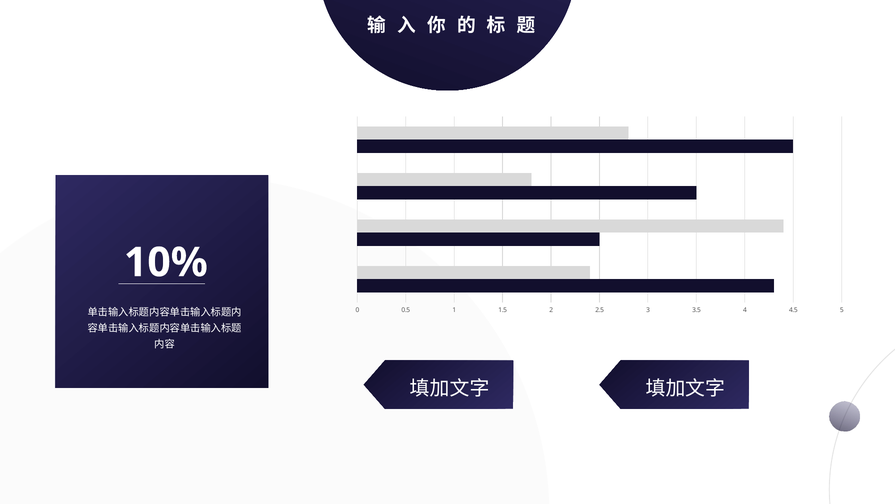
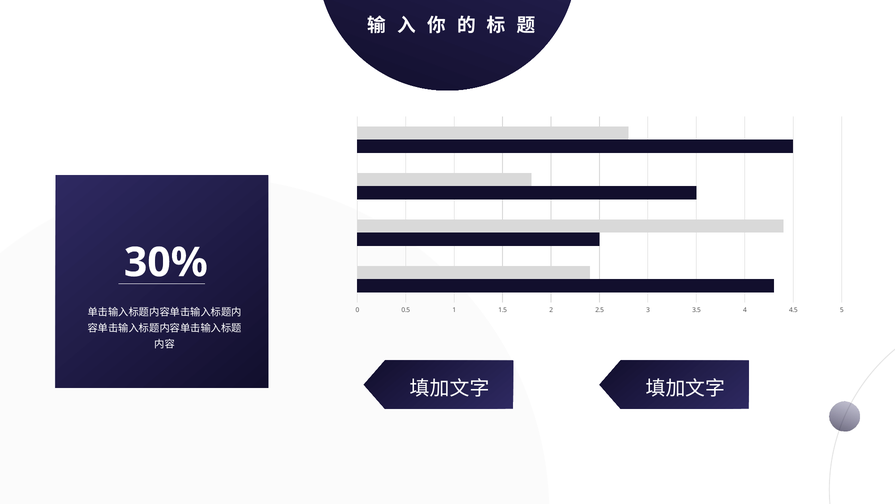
10%: 10% -> 30% (166, 262)
